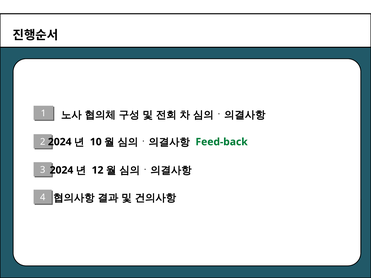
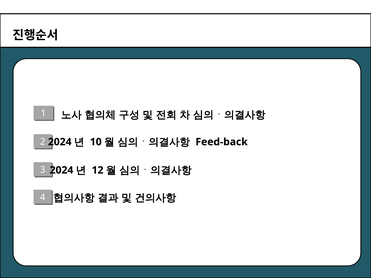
Feed-back colour: green -> black (222, 142)
